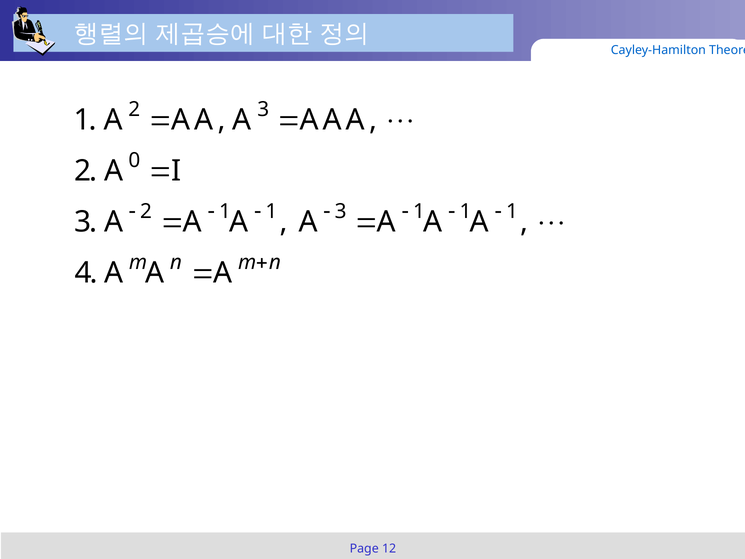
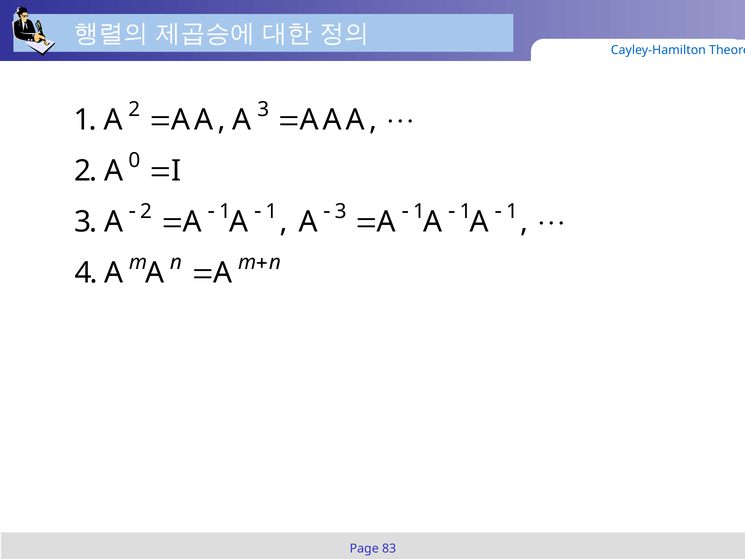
12: 12 -> 83 (389, 548)
